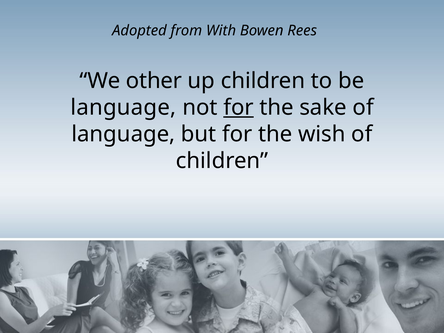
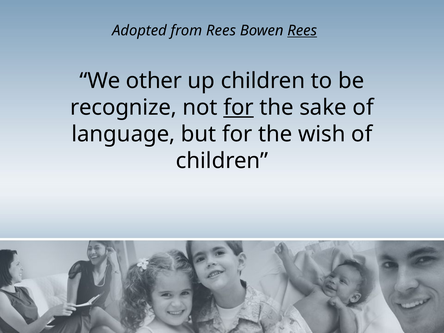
from With: With -> Rees (221, 31)
Rees underline: none -> present (302, 31)
language: language -> recognize (123, 108)
